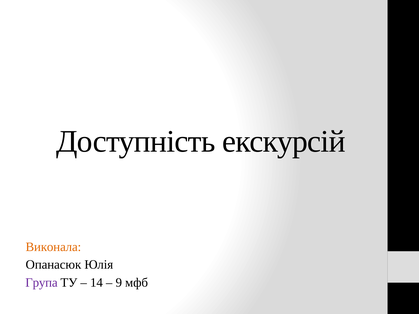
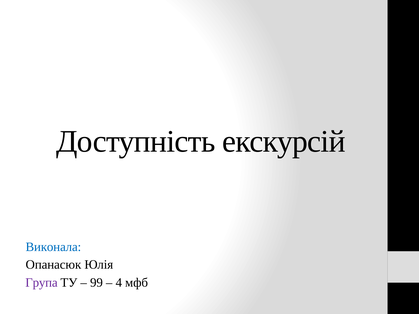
Виконала colour: orange -> blue (53, 247)
14: 14 -> 99 (96, 283)
9: 9 -> 4 (119, 283)
